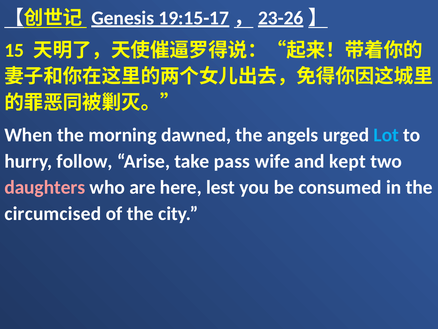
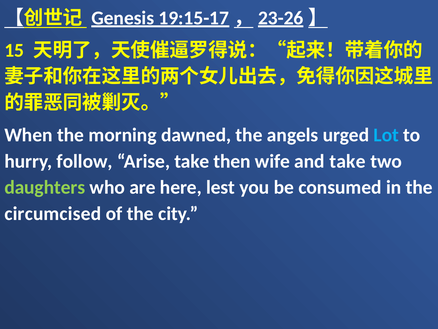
pass: pass -> then (232, 161)
and kept: kept -> take (347, 161)
daughters colour: pink -> light green (45, 187)
